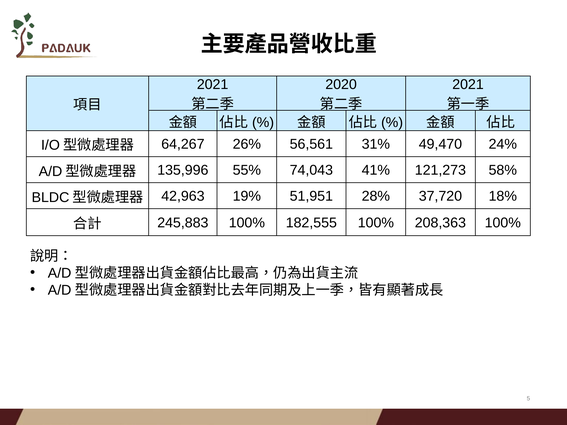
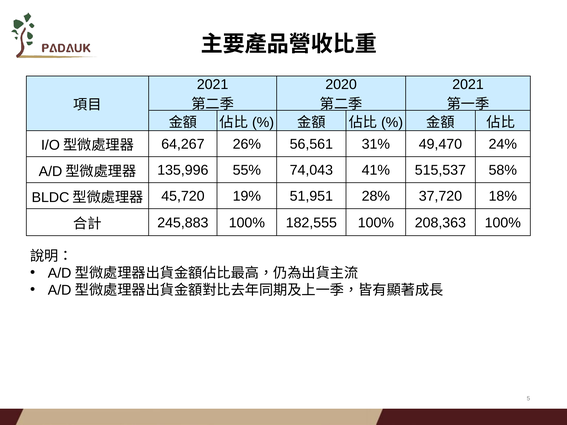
121,273: 121,273 -> 515,537 (440, 170)
42,963: 42,963 -> 45,720 (183, 196)
